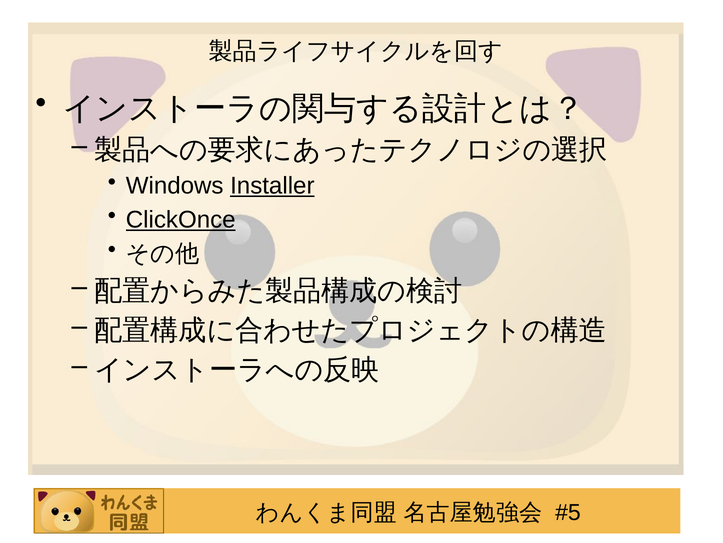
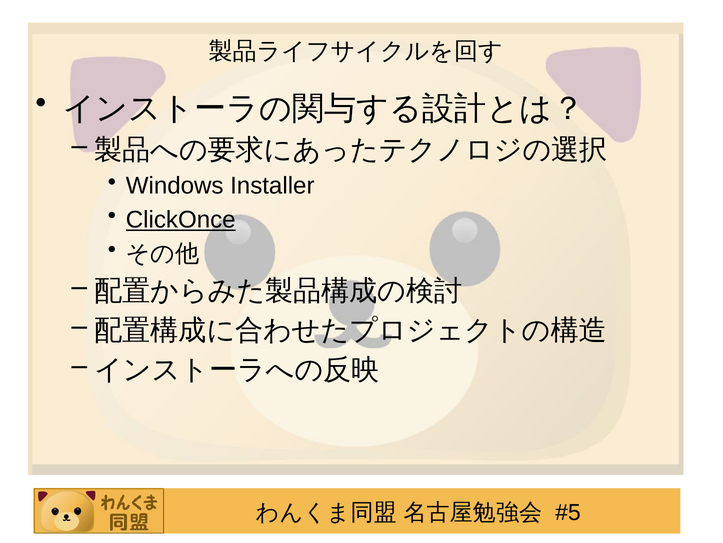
Installer underline: present -> none (272, 186)
